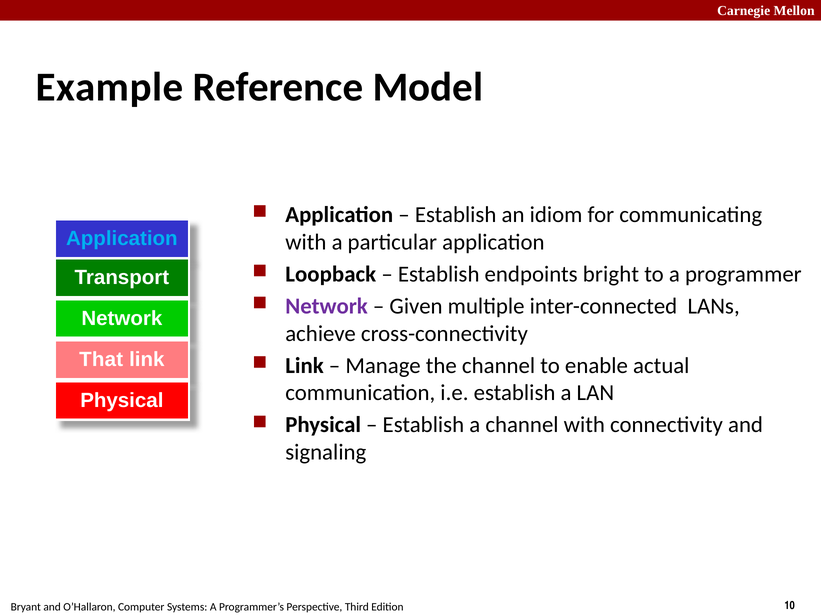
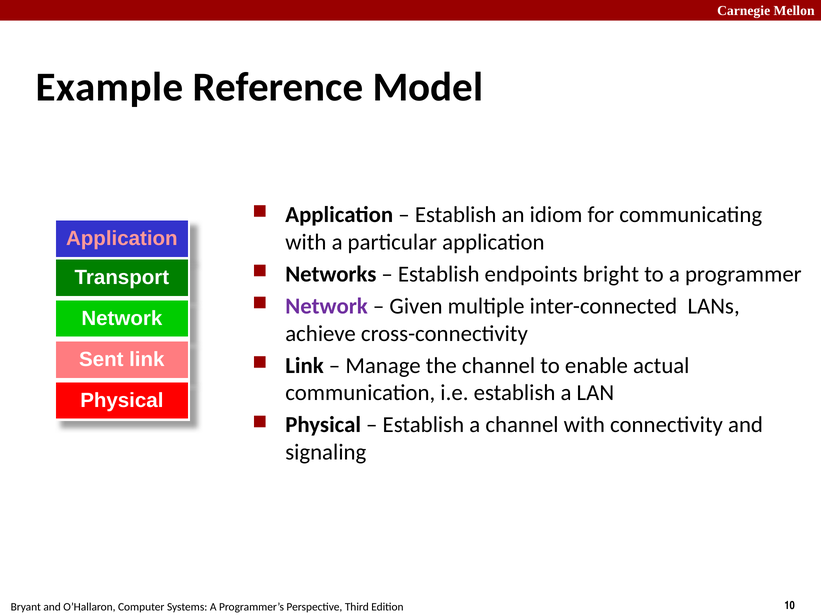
Application colour: light blue -> pink (122, 239)
Loopback: Loopback -> Networks (331, 274)
That: That -> Sent (101, 359)
